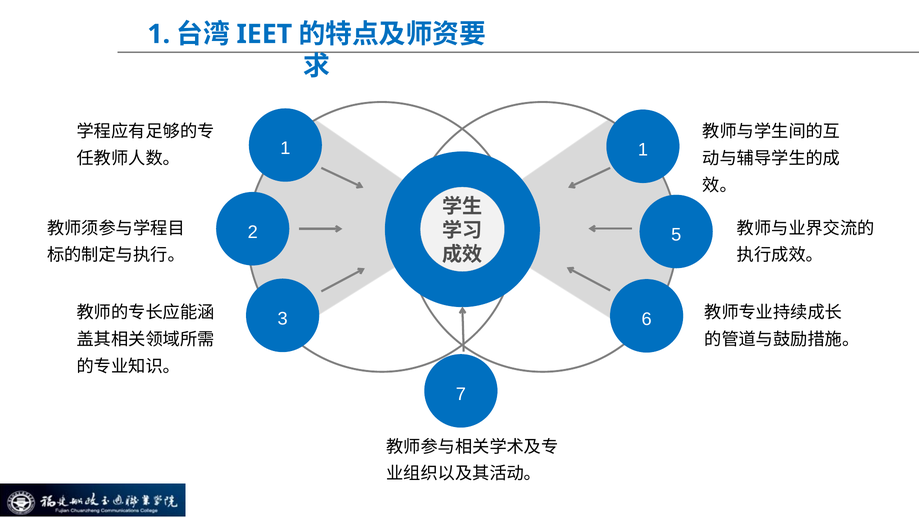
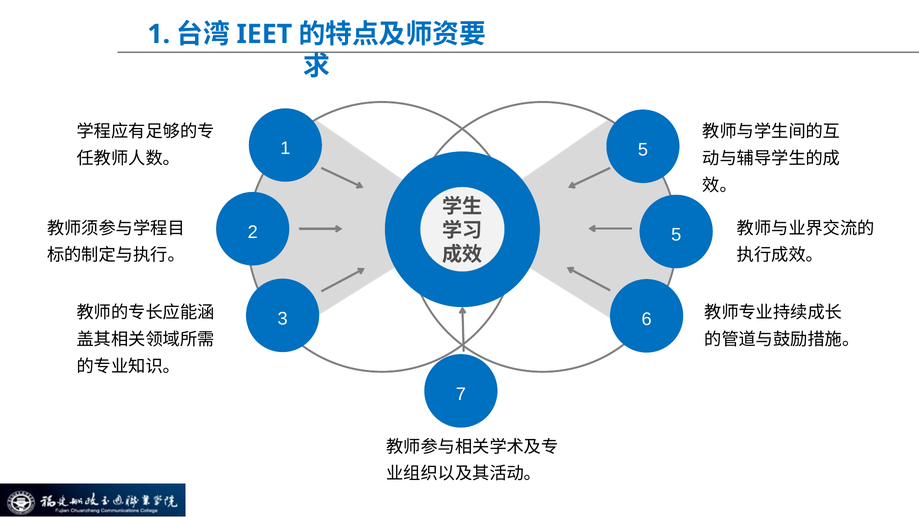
1 1: 1 -> 5 (643, 150)
